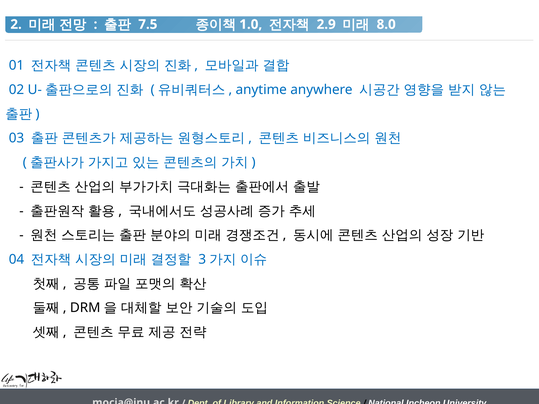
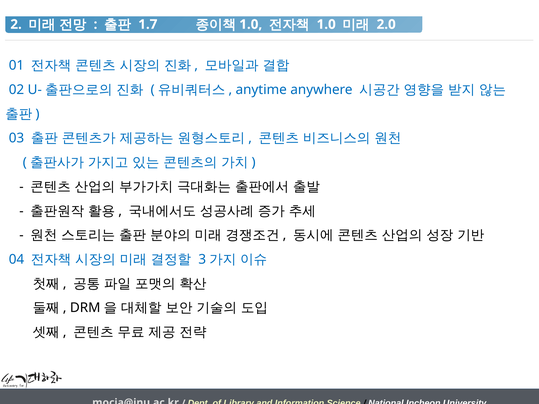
7.5: 7.5 -> 1.7 (148, 24)
2.9: 2.9 -> 1.0 (326, 24)
8.0: 8.0 -> 2.0 (386, 24)
